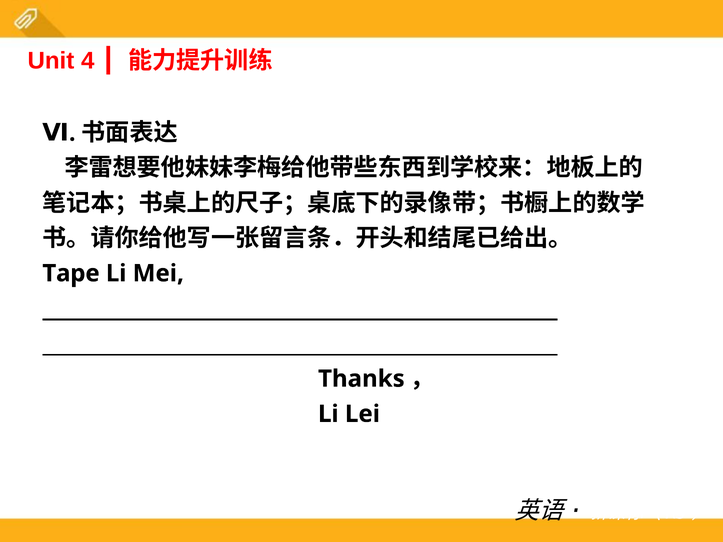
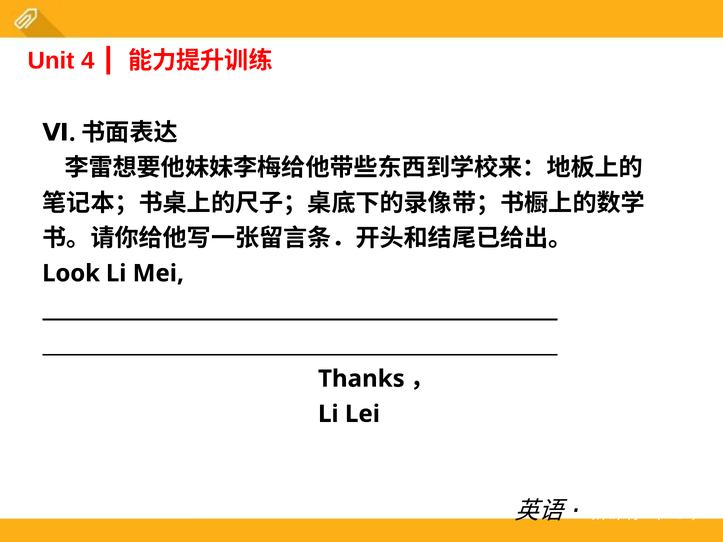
Tape: Tape -> Look (71, 274)
